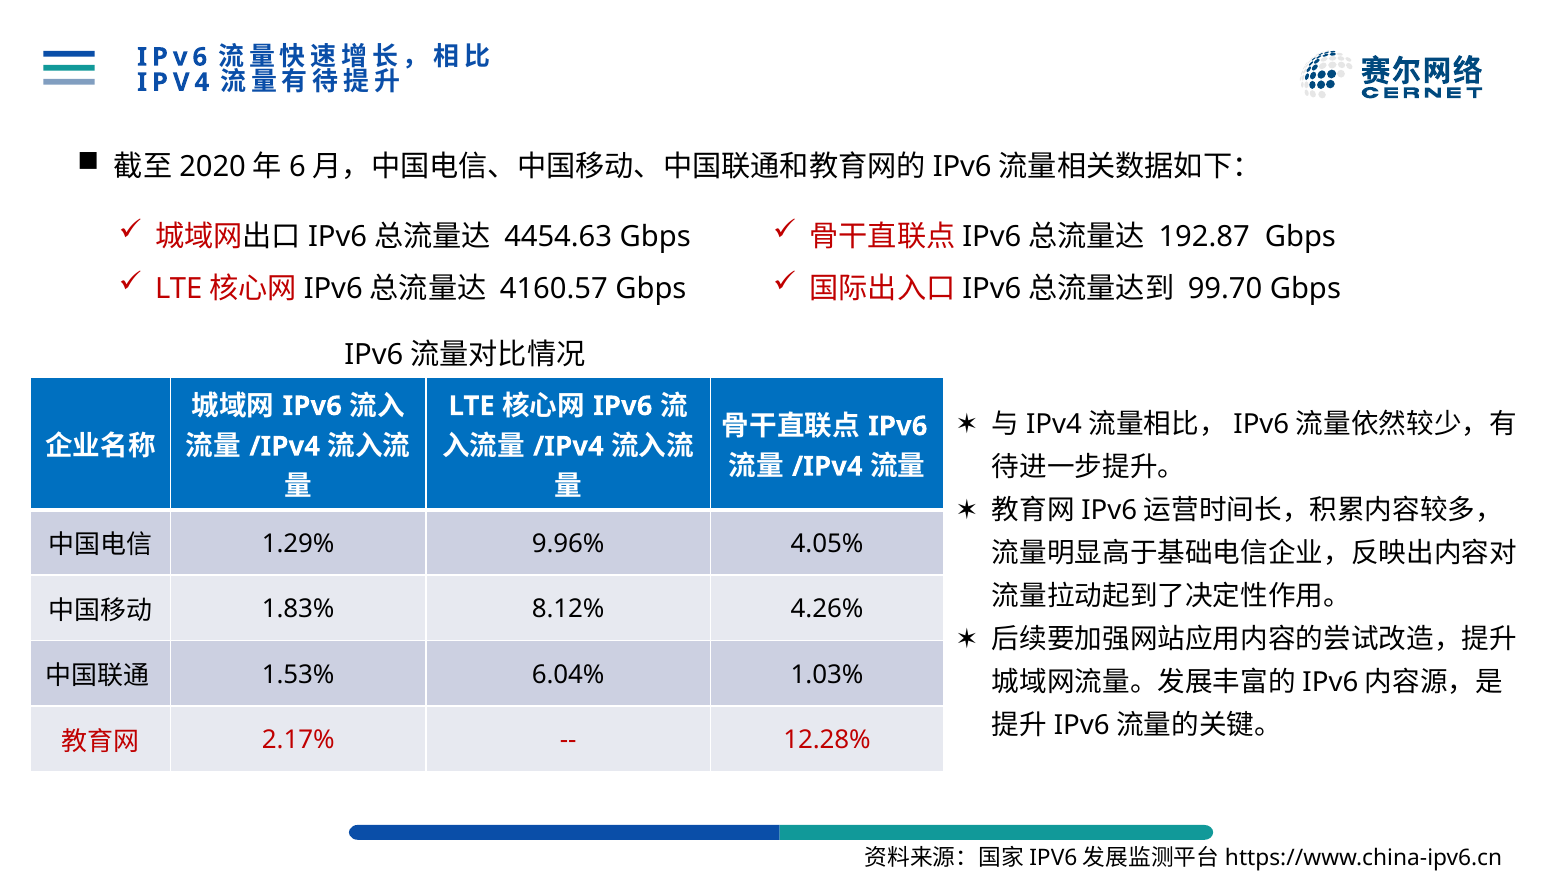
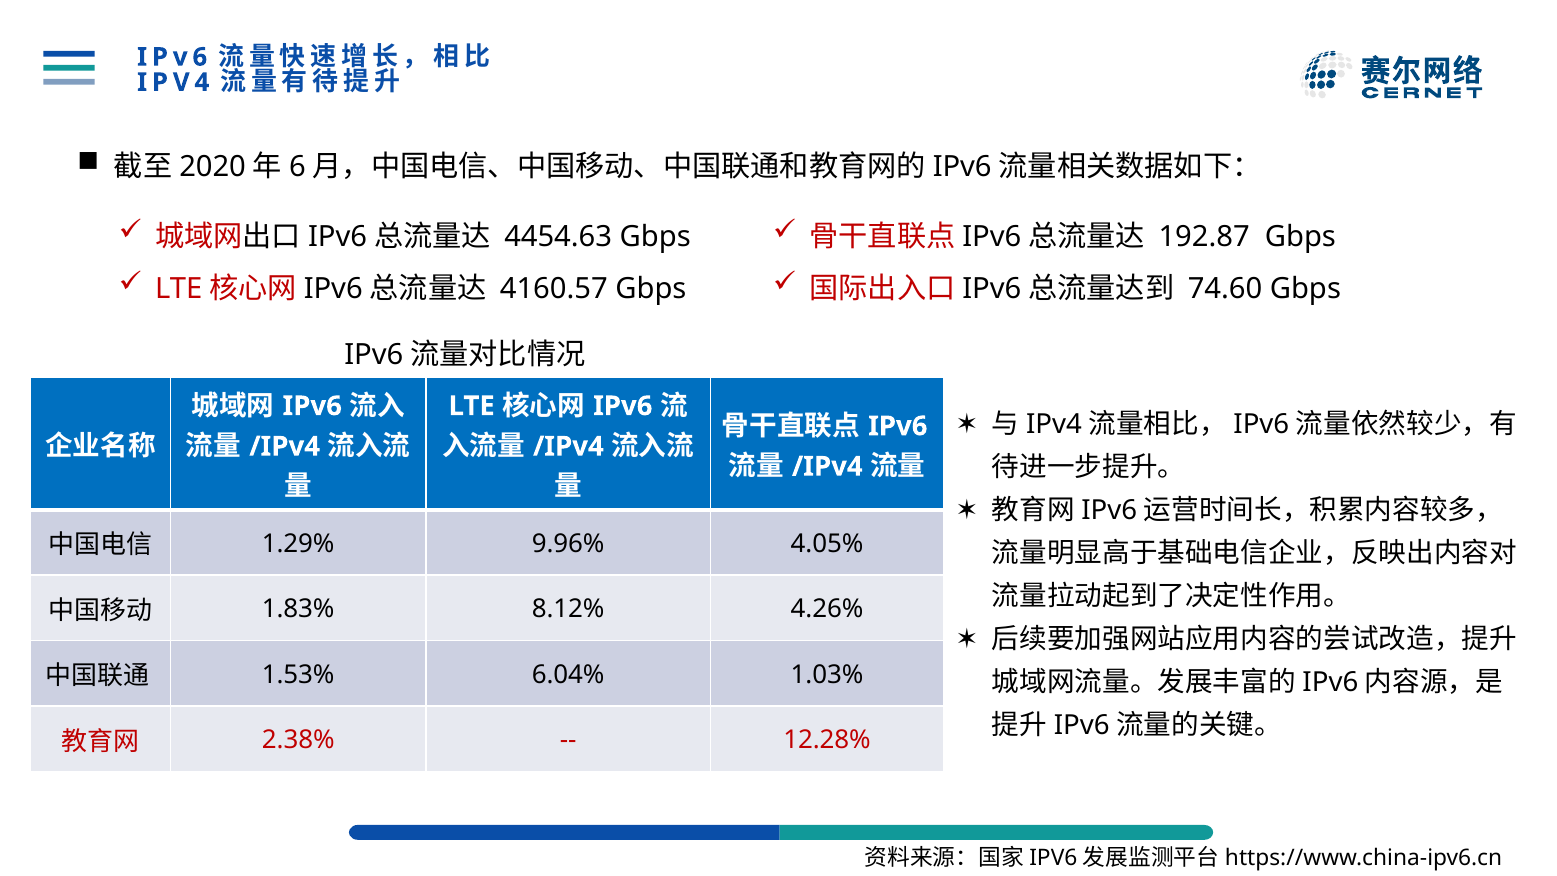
99.70: 99.70 -> 74.60 (1225, 289)
2.17%: 2.17% -> 2.38% (298, 740)
